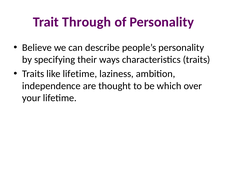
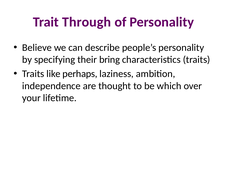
ways: ways -> bring (110, 60)
like lifetime: lifetime -> perhaps (80, 74)
